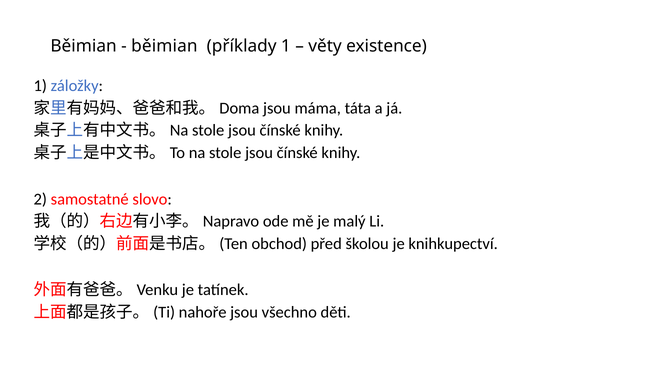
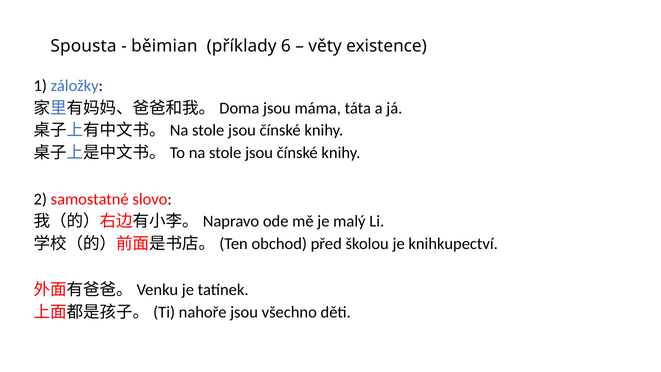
Běimian: Běimian -> Spousta (83, 46)
příklady 1: 1 -> 6 (286, 46)
